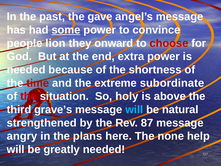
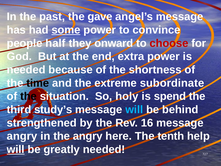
lion: lion -> half (55, 43)
time colour: red -> black (38, 83)
the colour: red -> black (29, 96)
above: above -> spend (170, 96)
grave’s: grave’s -> study’s (53, 109)
natural: natural -> behind (180, 109)
87: 87 -> 16 (147, 123)
the plans: plans -> angry (88, 136)
none: none -> tenth (171, 136)
will underline: none -> present (16, 149)
